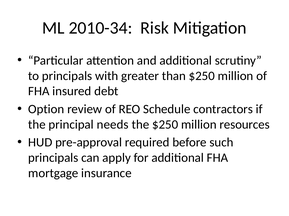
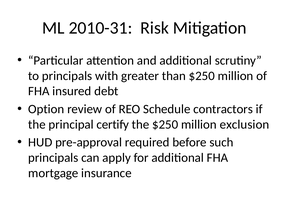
2010-34: 2010-34 -> 2010-31 (100, 28)
needs: needs -> certify (113, 125)
resources: resources -> exclusion (245, 125)
